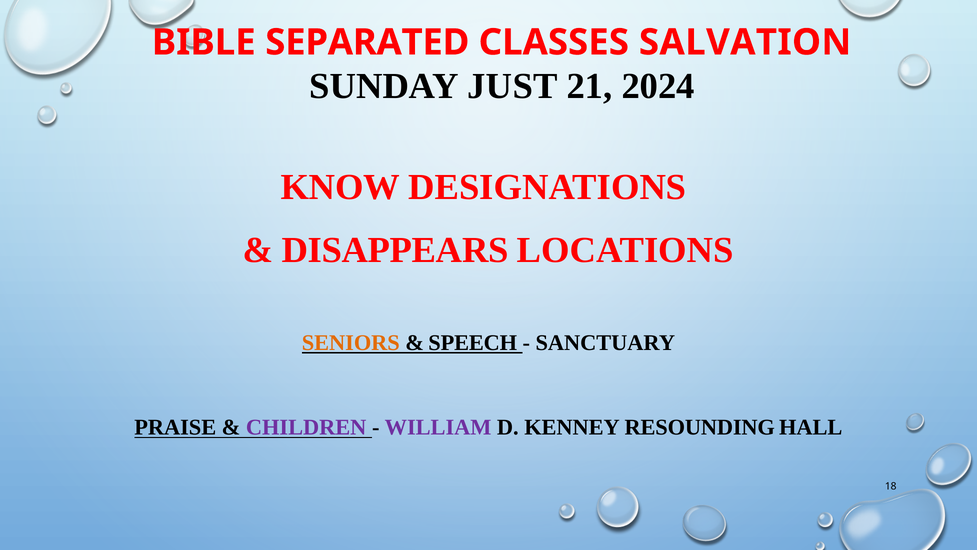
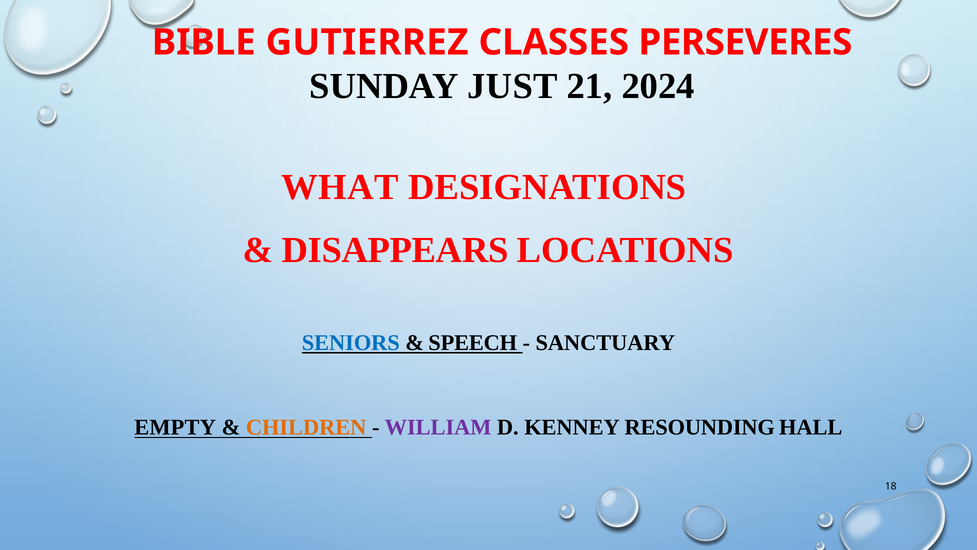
SEPARATED: SEPARATED -> GUTIERREZ (367, 42)
SALVATION: SALVATION -> PERSEVERES (745, 42)
KNOW: KNOW -> WHAT (340, 187)
SENIORS colour: orange -> blue (351, 342)
PRAISE: PRAISE -> EMPTY (175, 427)
CHILDREN colour: purple -> orange (306, 427)
